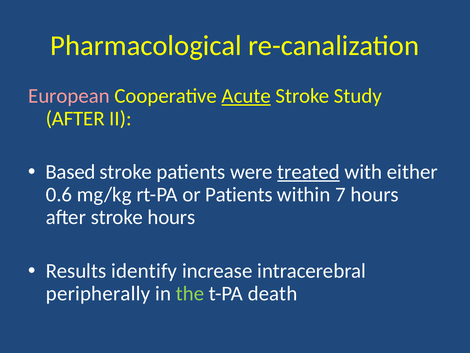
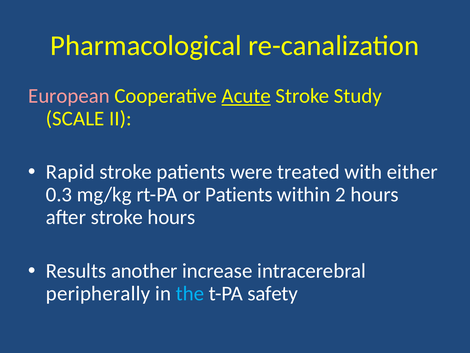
AFTER: AFTER -> SCALE (75, 118)
Based: Based -> Rapid (70, 172)
treated underline: present -> none (309, 172)
0.6: 0.6 -> 0.3 (59, 194)
7: 7 -> 2 (340, 194)
identify: identify -> another (144, 270)
the colour: light green -> light blue (190, 293)
death: death -> safety (273, 293)
